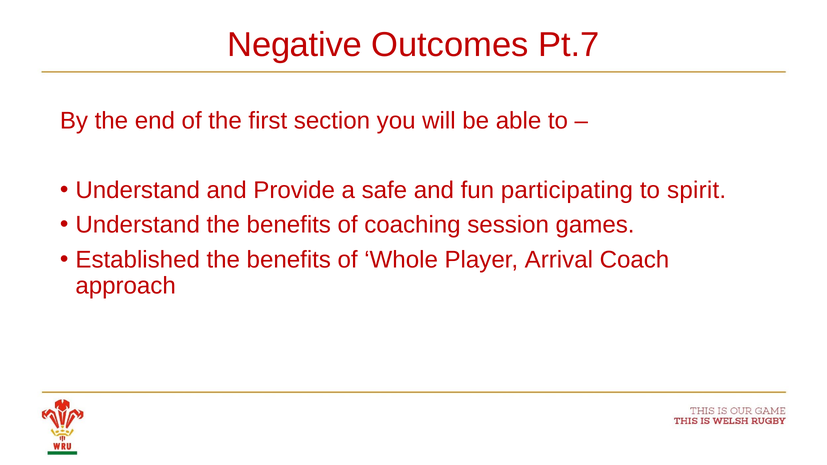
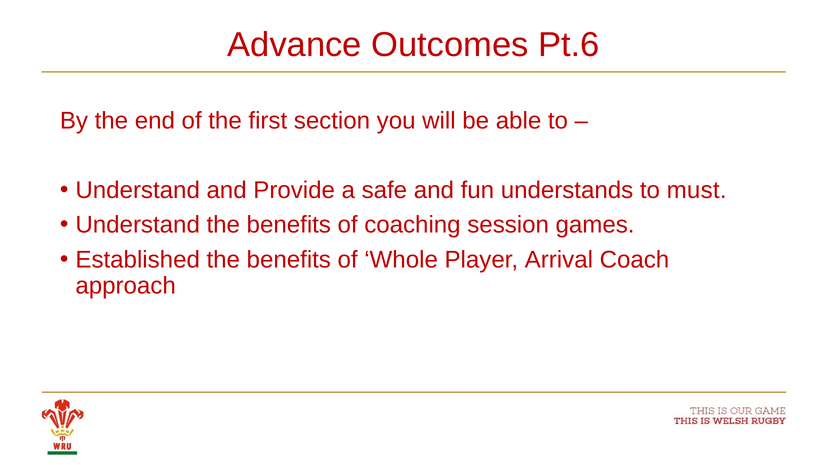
Negative: Negative -> Advance (295, 45)
Pt.7: Pt.7 -> Pt.6 (569, 45)
participating: participating -> understands (567, 190)
spirit: spirit -> must (697, 190)
